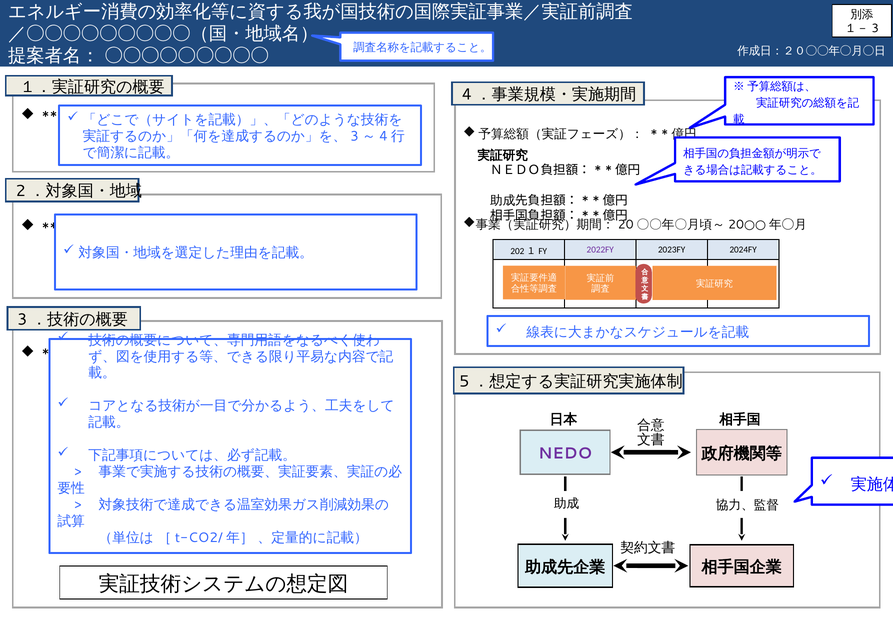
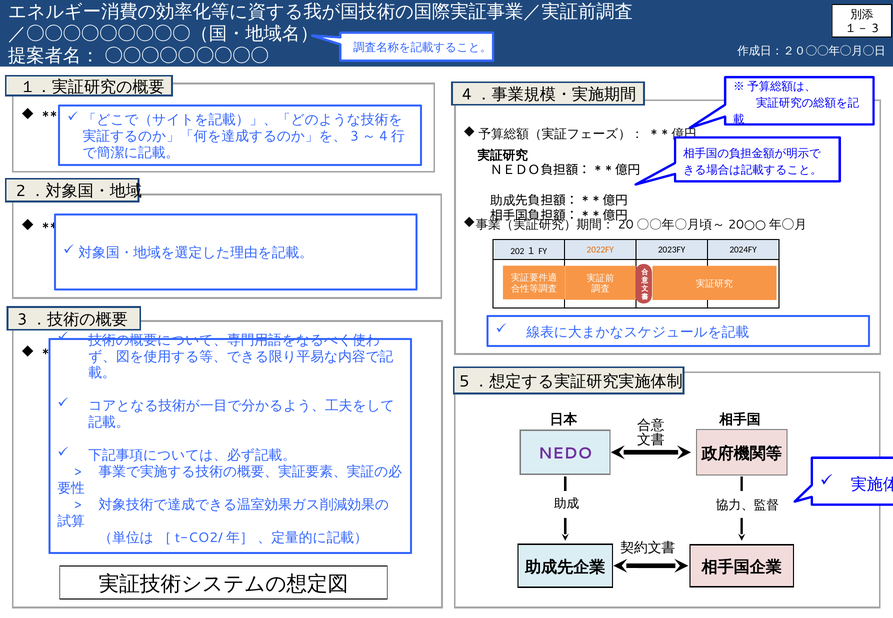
2022FY colour: purple -> orange (600, 250)
